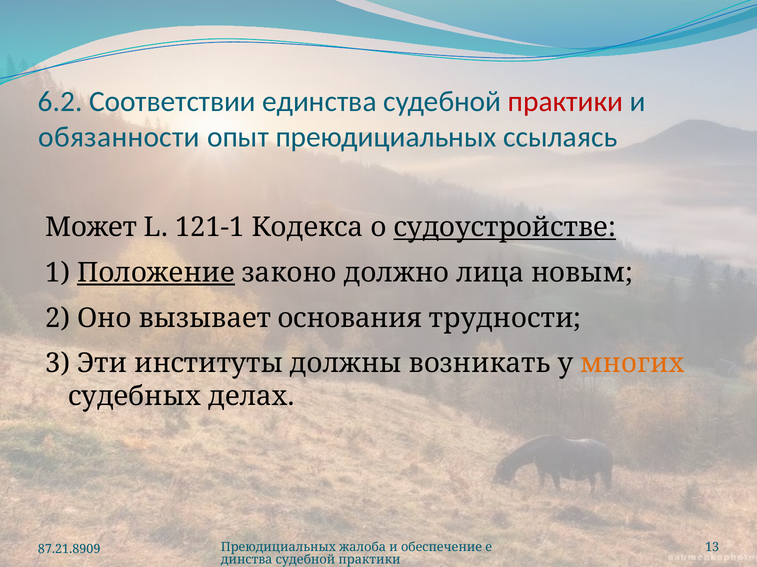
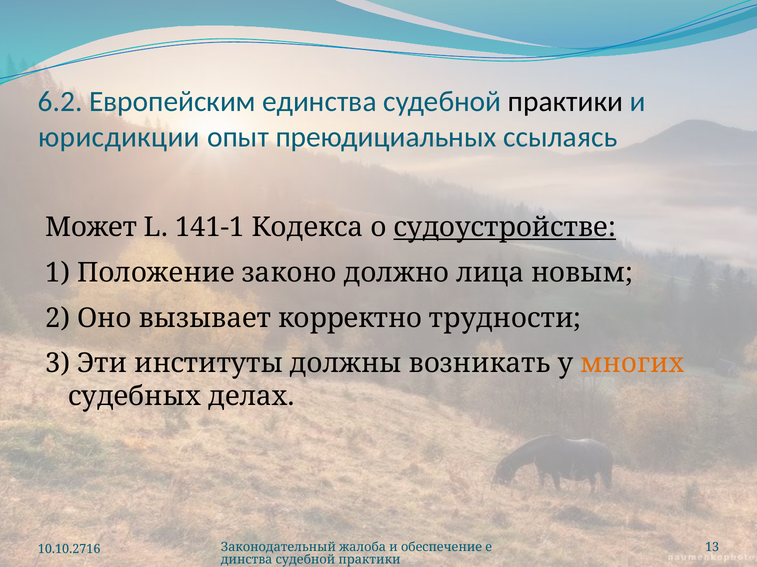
Соответствии: Соответствии -> Европейским (172, 102)
практики colour: red -> black (566, 102)
обязанности: обязанности -> юрисдикции (119, 137)
121-1: 121-1 -> 141-1 (210, 228)
Положение underline: present -> none (156, 273)
основания: основания -> корректно (350, 319)
Преюдициальных: Преюдициальных -> Законодательный (278, 548)
87.21.8909: 87.21.8909 -> 10.10.2716 (69, 550)
